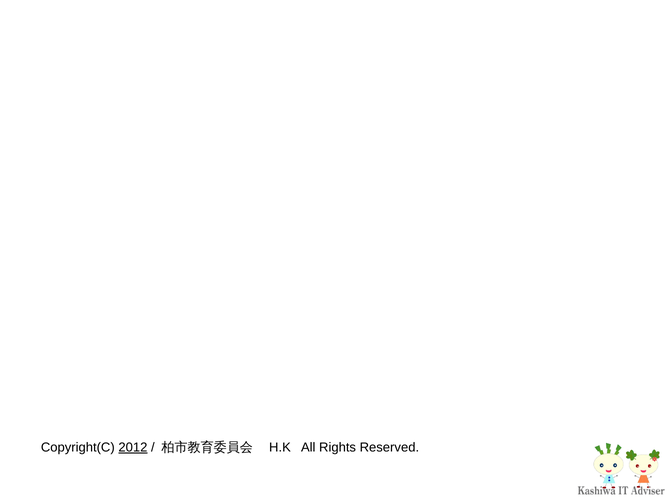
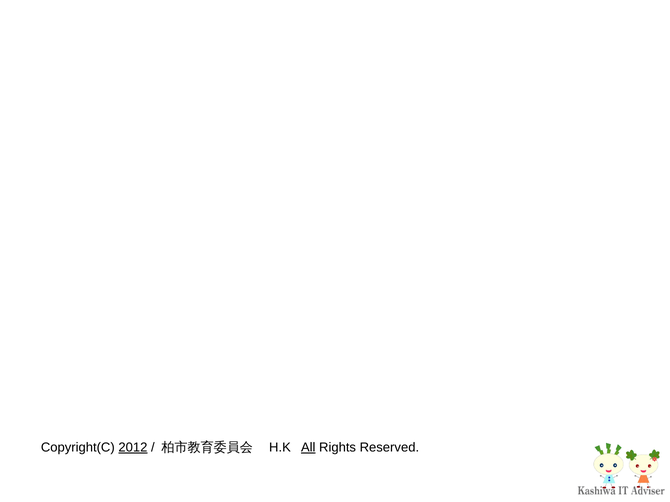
All underline: none -> present (308, 448)
